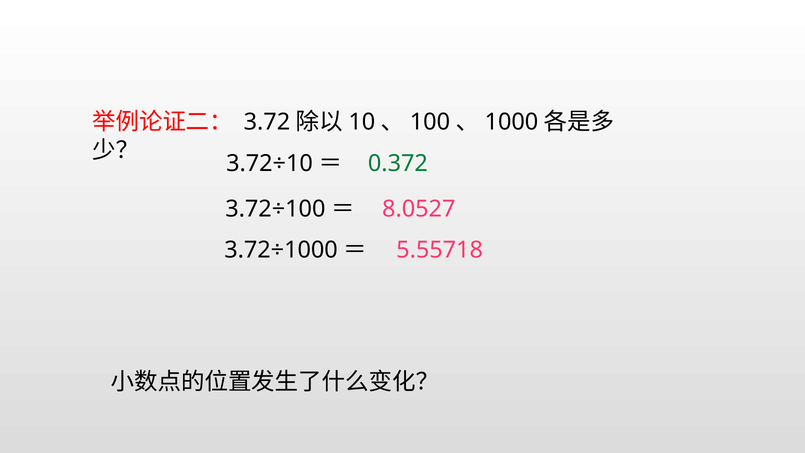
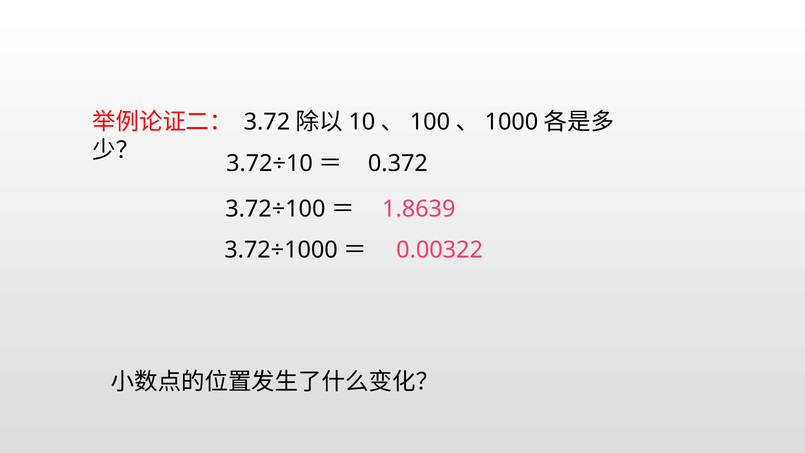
0.372 colour: green -> black (398, 163)
8.0527: 8.0527 -> 1.8639 (419, 209)
5.55718: 5.55718 -> 0.00322 (440, 250)
